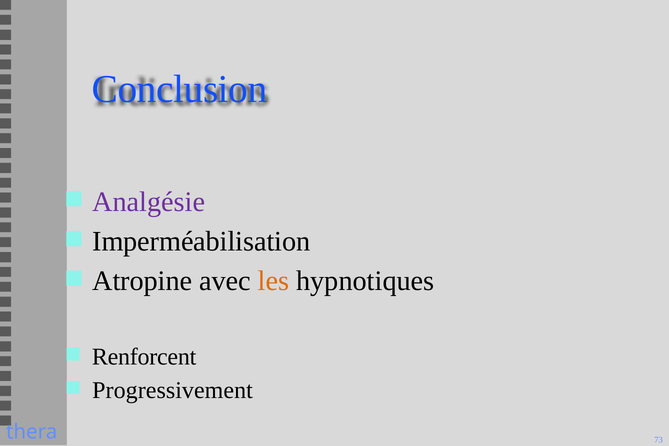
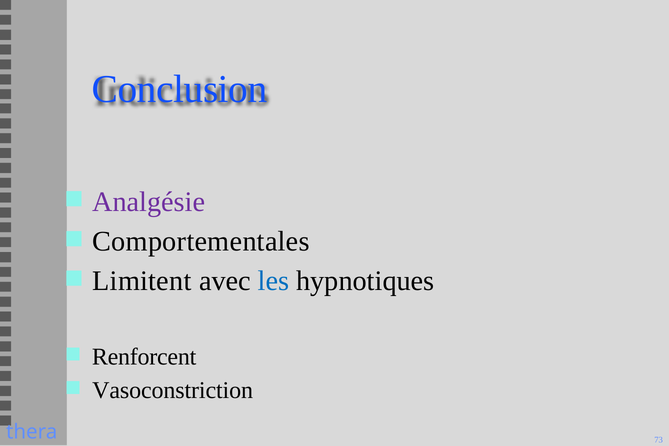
Imperméabilisation: Imperméabilisation -> Comportementales (201, 241)
Atropine: Atropine -> Limitent (142, 281)
les colour: orange -> blue (273, 281)
Progressivement: Progressivement -> Vasoconstriction (173, 390)
